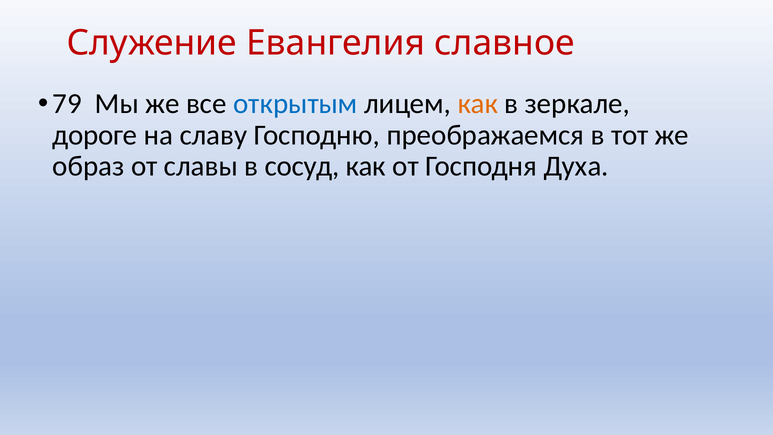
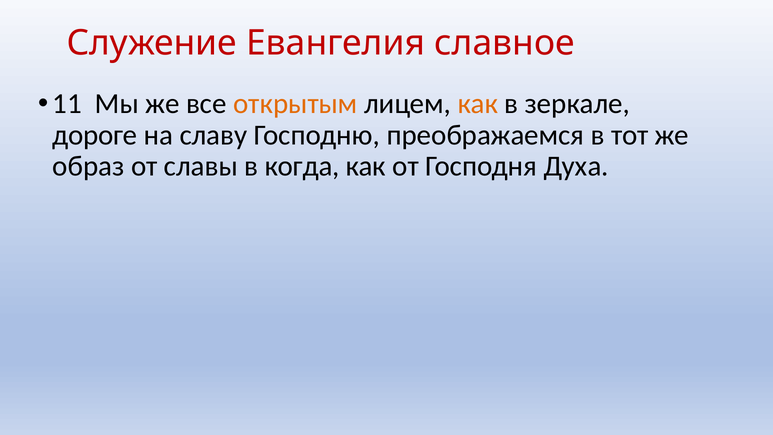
79: 79 -> 11 (67, 104)
открытым colour: blue -> orange (295, 104)
сосуд: сосуд -> когда (302, 166)
